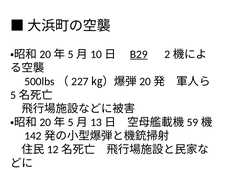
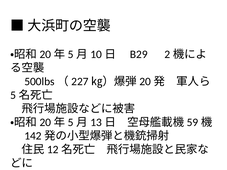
B29 underline: present -> none (139, 54)
